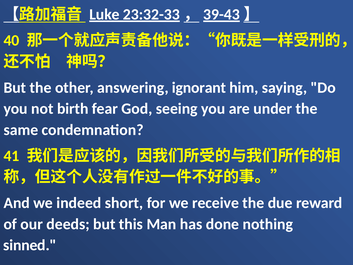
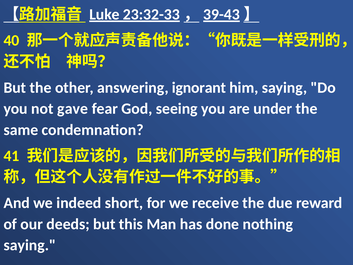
birth: birth -> gave (73, 109)
sinned: sinned -> saying (30, 245)
